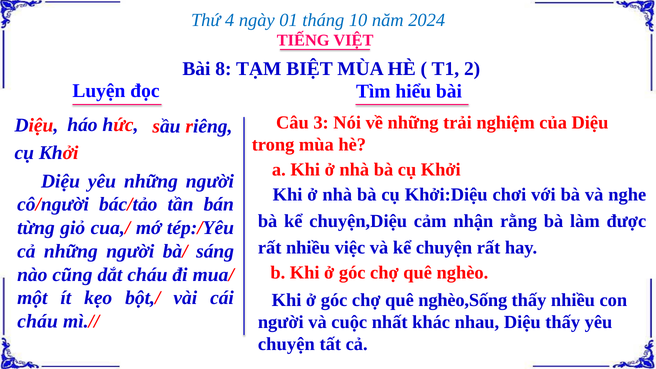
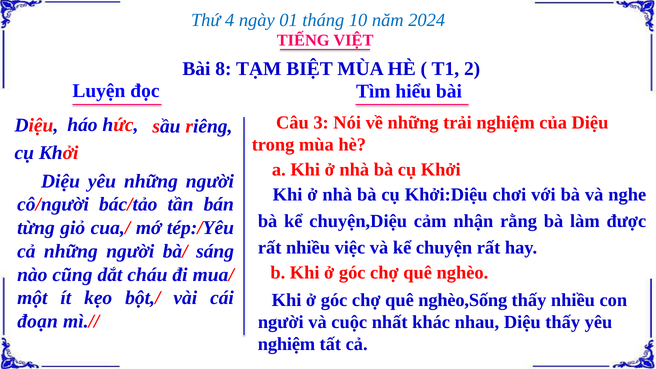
cháu: cháu -> đoạn (38, 321)
chuyện: chuyện -> nghiệm (287, 344)
